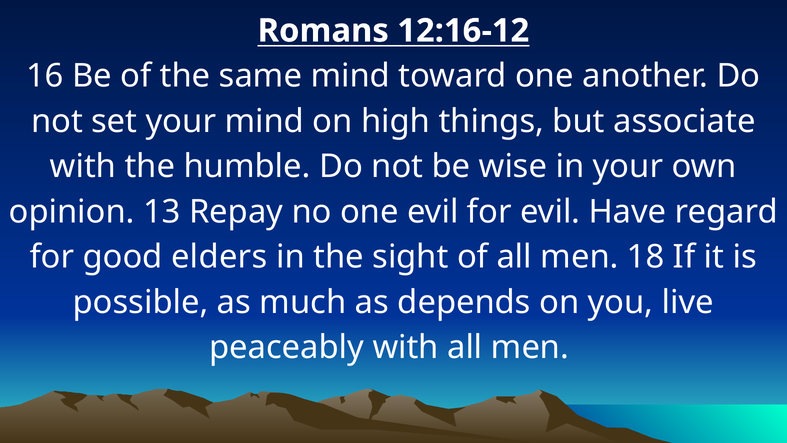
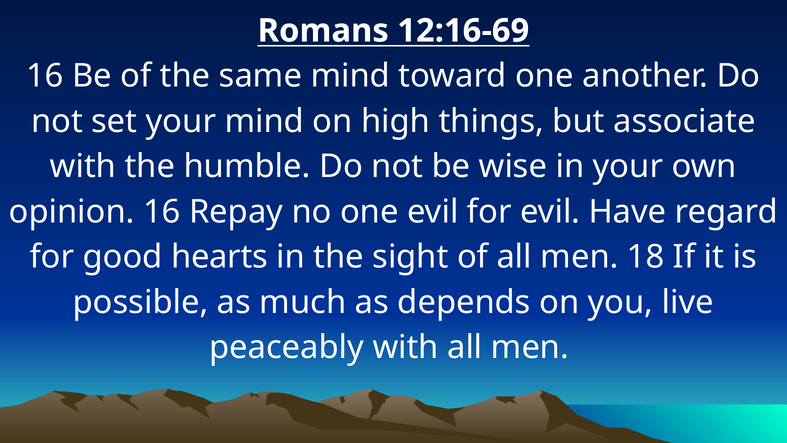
12:16-12: 12:16-12 -> 12:16-69 (463, 31)
opinion 13: 13 -> 16 (162, 212)
elders: elders -> hearts (219, 257)
